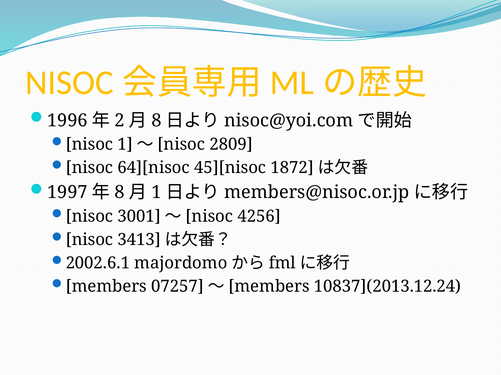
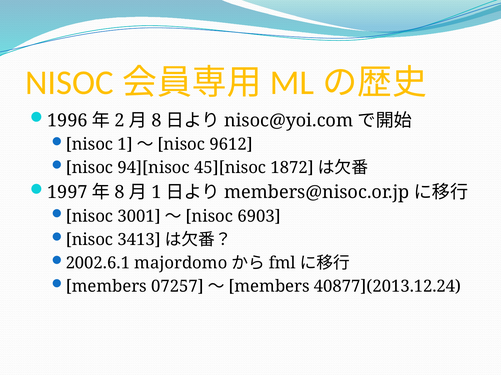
2809: 2809 -> 9612 (231, 145)
64][nisoc: 64][nisoc -> 94][nisoc (154, 168)
4256: 4256 -> 6903 (259, 217)
10837](2013.12.24: 10837](2013.12.24 -> 40877](2013.12.24 (388, 287)
